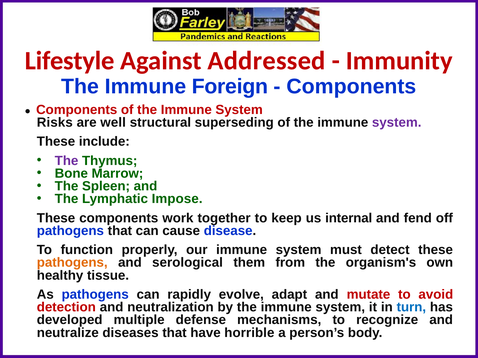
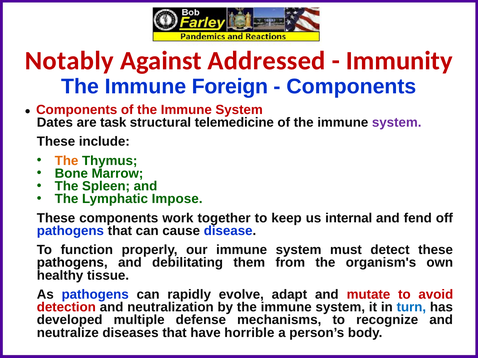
Lifestyle: Lifestyle -> Notably (69, 61)
Risks: Risks -> Dates (55, 123)
well: well -> task (113, 123)
superseding: superseding -> telemedicine (234, 123)
The colour: purple -> orange (67, 161)
pathogens colour: orange -> black (72, 263)
serological: serological -> debilitating (188, 263)
